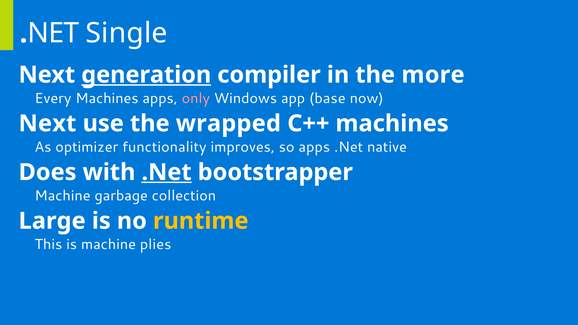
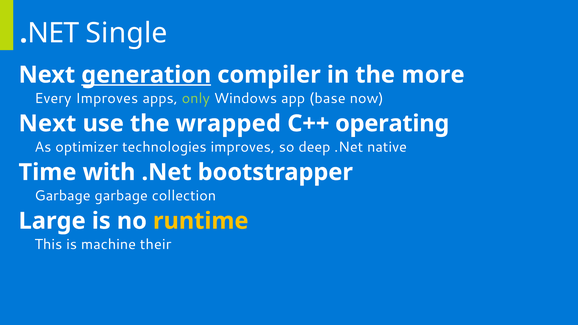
Every Machines: Machines -> Improves (107, 98)
only colour: pink -> light green (196, 98)
C++ machines: machines -> operating (392, 124)
functionality: functionality -> technologies (164, 147)
so apps: apps -> deep (314, 147)
Does: Does -> Time (48, 172)
.Net underline: present -> none (167, 172)
Machine: Machine -> Garbage (63, 196)
plies: plies -> their (156, 245)
